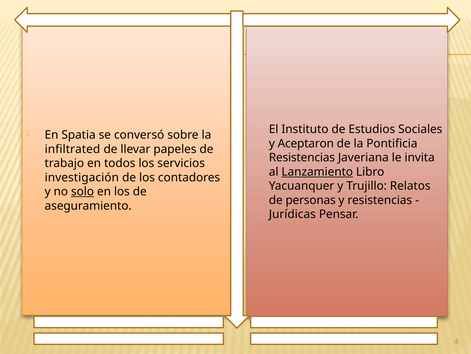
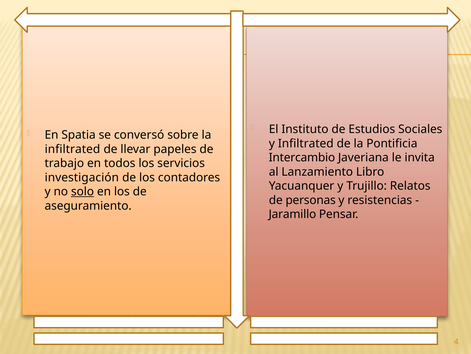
y Aceptaron: Aceptaron -> Infiltrated (306, 143)
Resistencias: Resistencias -> Intercambio (302, 157)
Lanzamiento underline: present -> none (317, 171)
Jurídicas: Jurídicas -> Jaramillo (292, 214)
